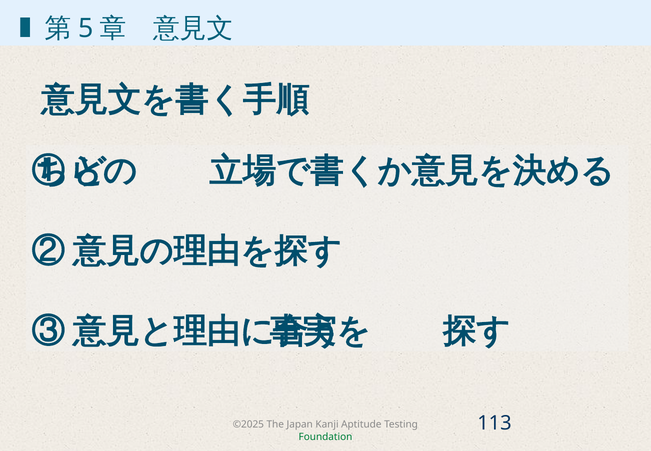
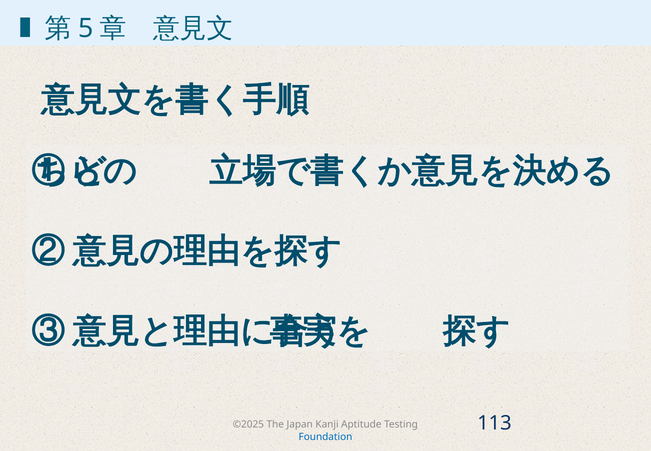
Foundation colour: green -> blue (325, 436)
